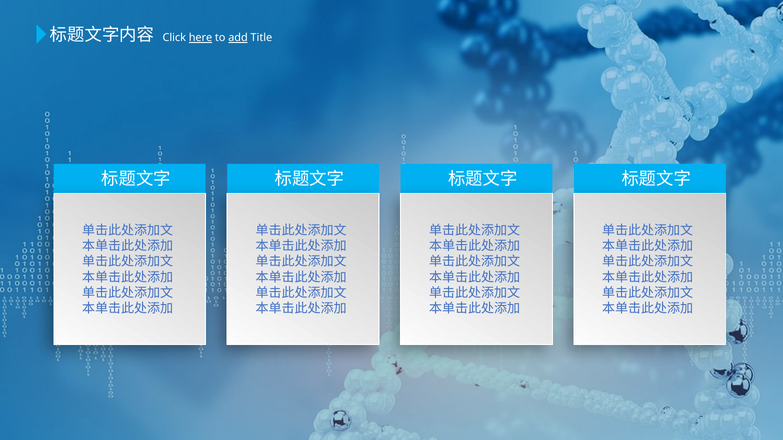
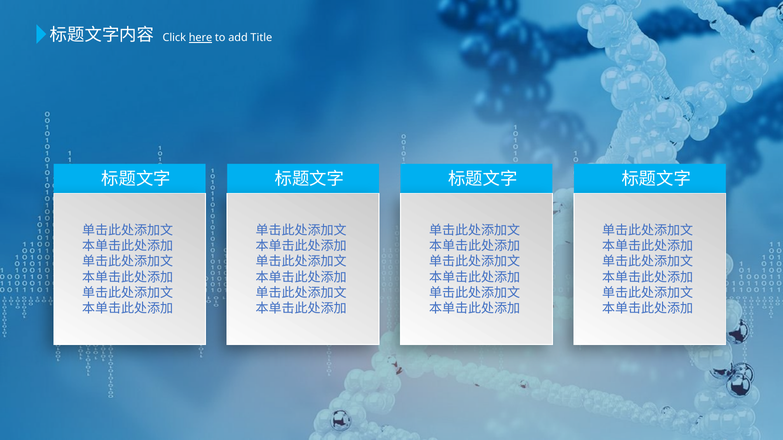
add underline: present -> none (238, 38)
